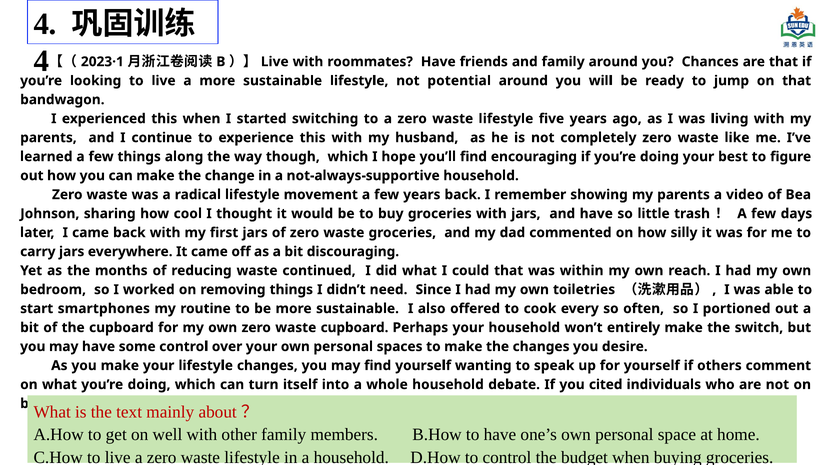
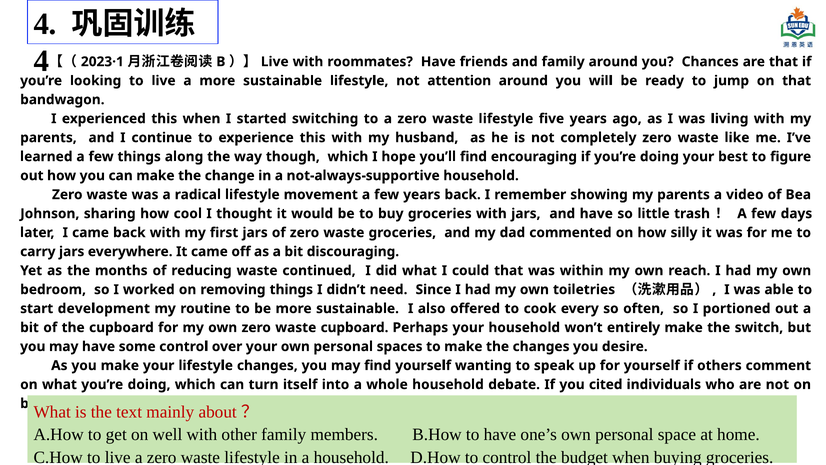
potential: potential -> attention (459, 81)
smartphones: smartphones -> development (104, 308)
